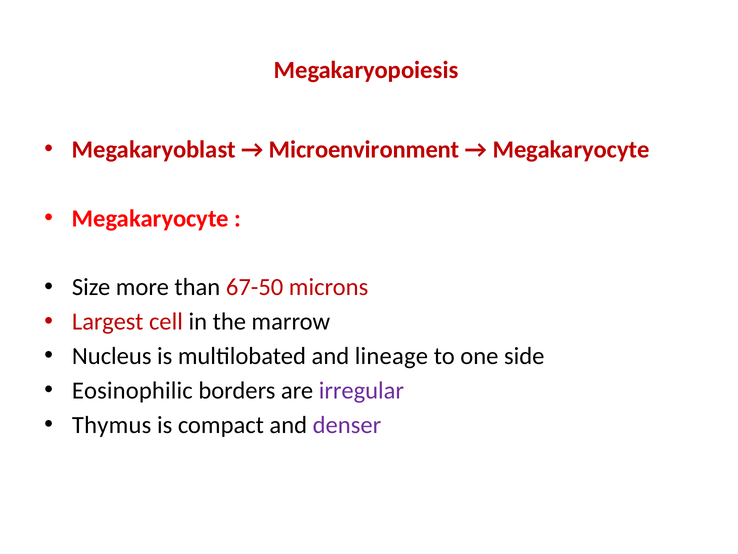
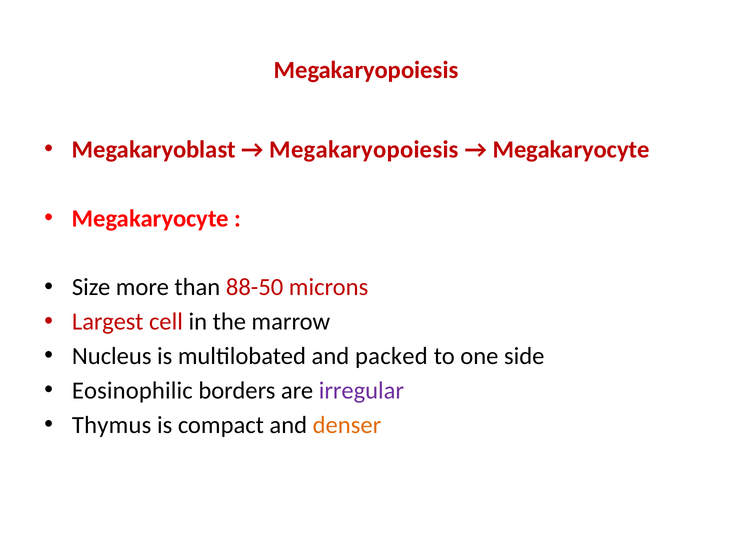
Microenvironment: Microenvironment -> Megakaryopoiesis (364, 149)
67-50: 67-50 -> 88-50 (255, 287)
lineage: lineage -> packed (391, 356)
denser colour: purple -> orange (347, 425)
